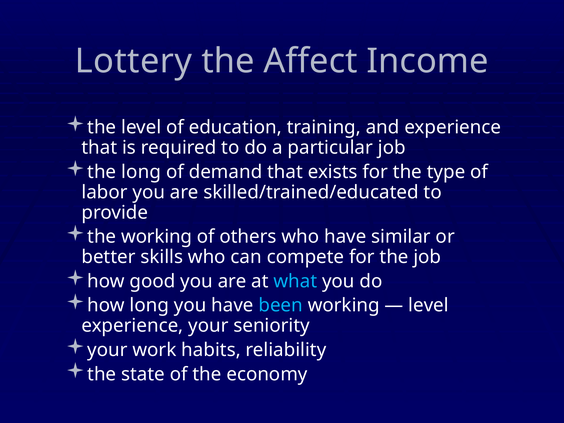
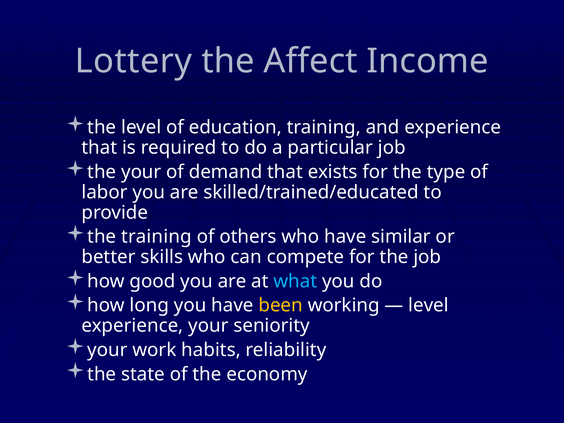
the long: long -> your (141, 172)
the working: working -> training (156, 237)
been colour: light blue -> yellow (281, 305)
